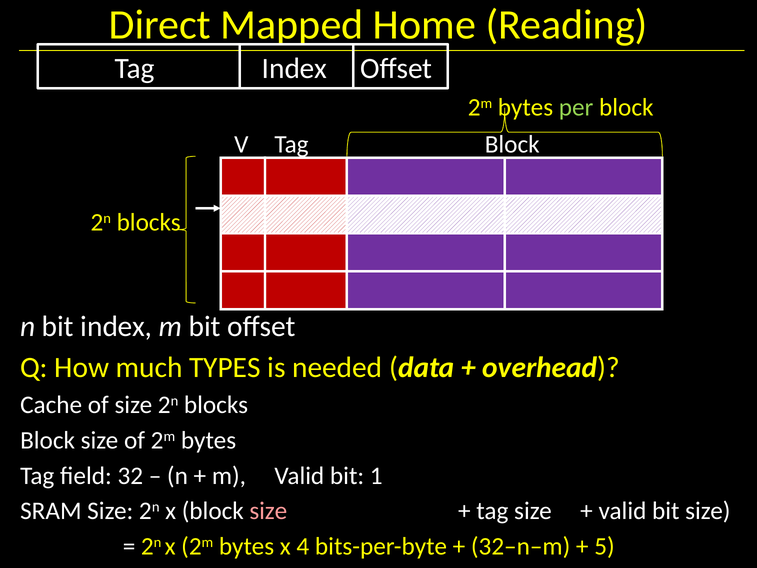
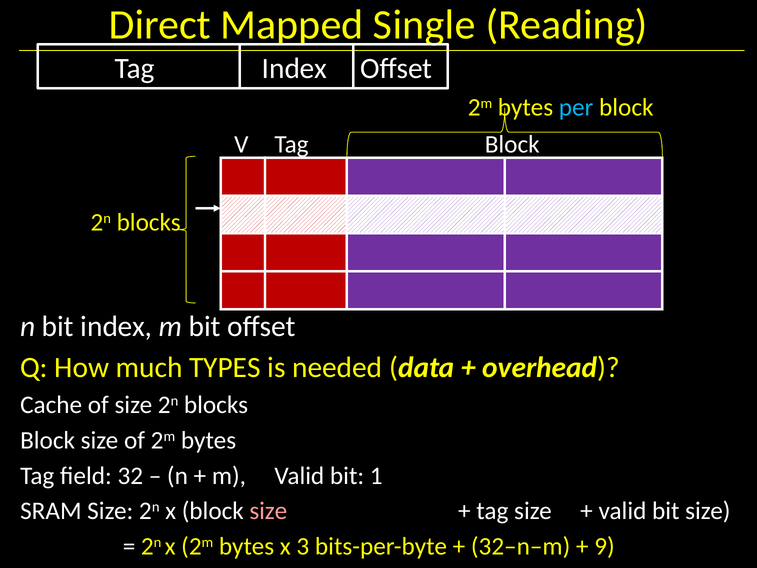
Home: Home -> Single (424, 25)
per colour: light green -> light blue (576, 107)
4: 4 -> 3 (303, 546)
5: 5 -> 9 (604, 546)
